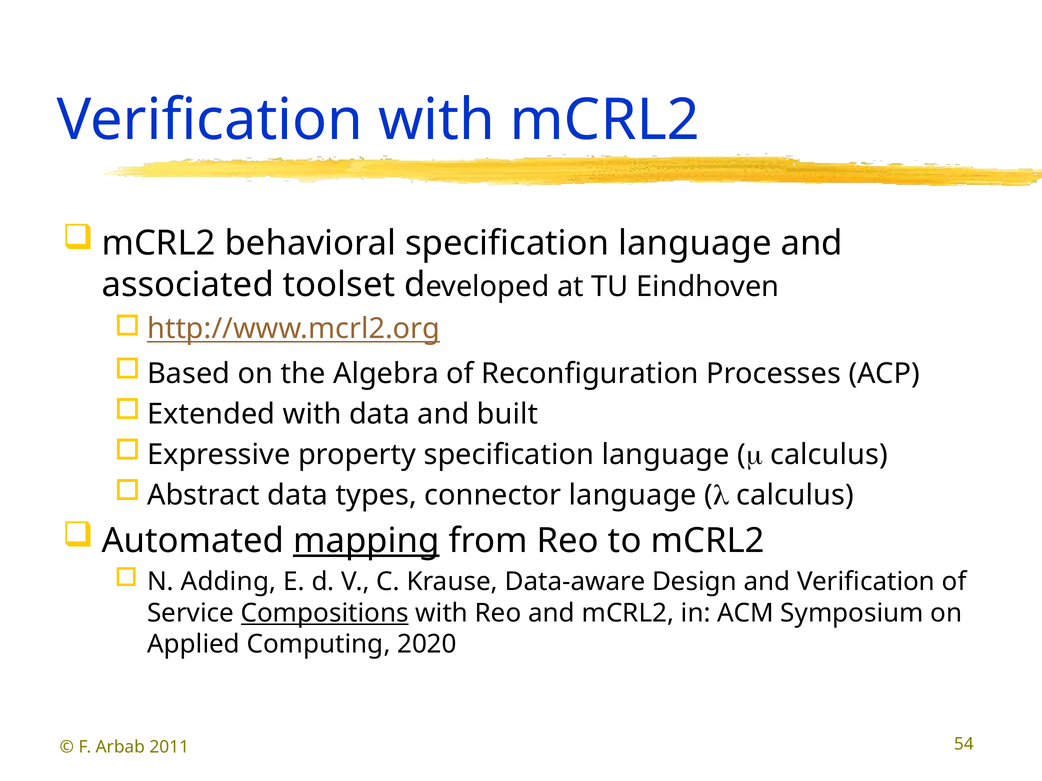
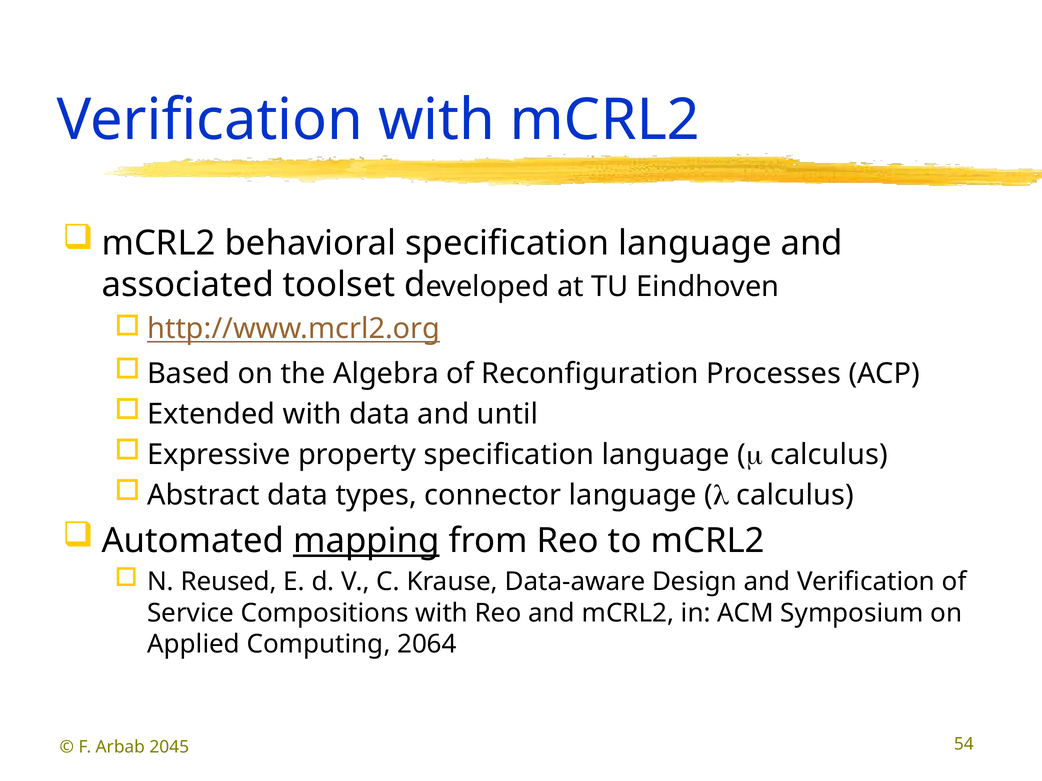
built: built -> until (508, 415)
Adding: Adding -> Reused (229, 582)
Compositions underline: present -> none (325, 614)
2020: 2020 -> 2064 (427, 645)
2011: 2011 -> 2045 (169, 748)
